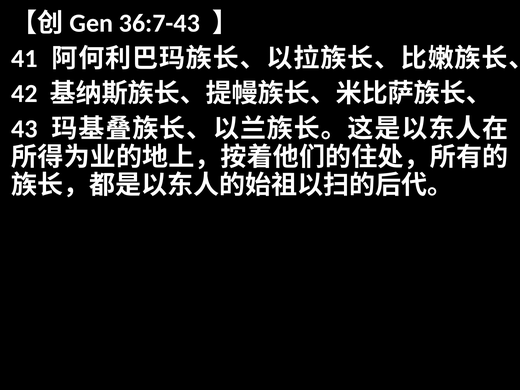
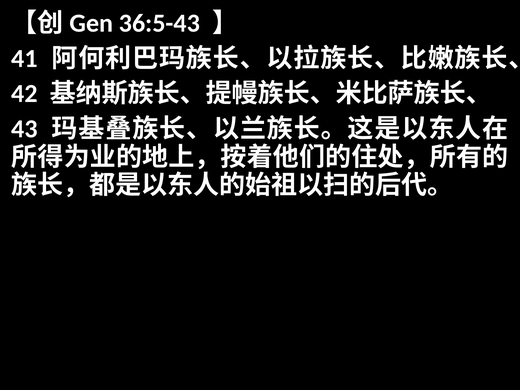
36:7-43: 36:7-43 -> 36:5-43 (159, 23)
